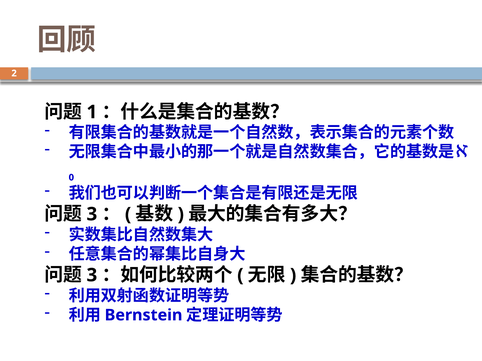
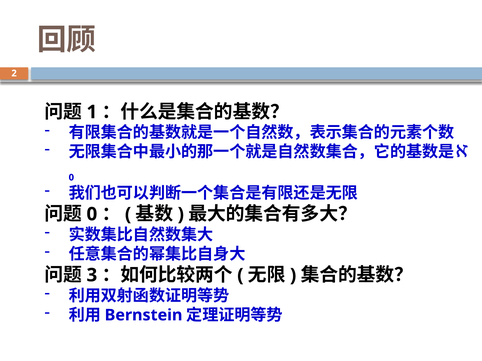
3: 3 -> 0 (92, 214)
